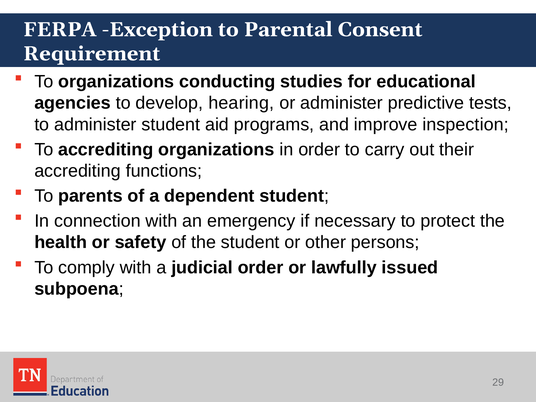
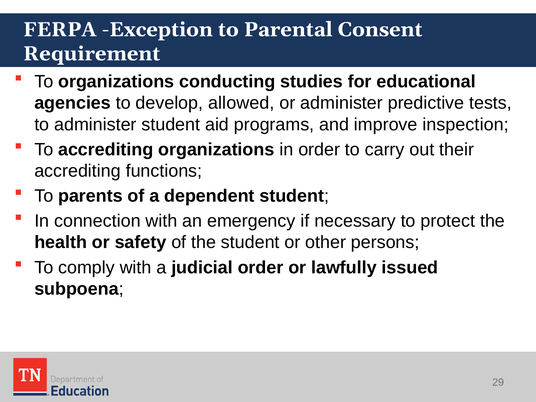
hearing: hearing -> allowed (241, 103)
